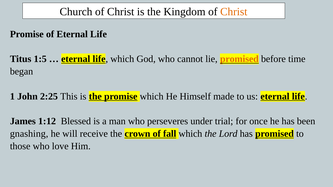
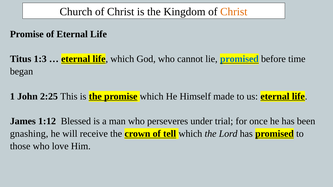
1:5: 1:5 -> 1:3 (40, 59)
promised colour: orange -> blue (239, 59)
fall: fall -> tell (170, 134)
